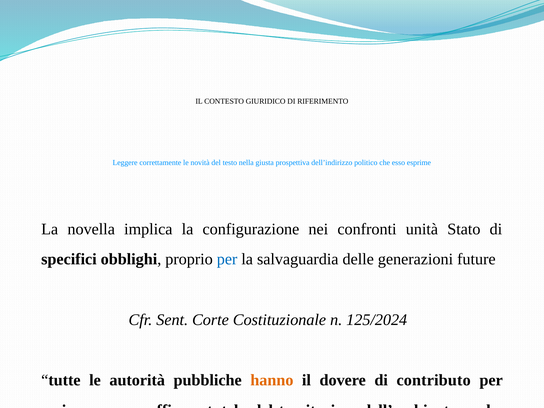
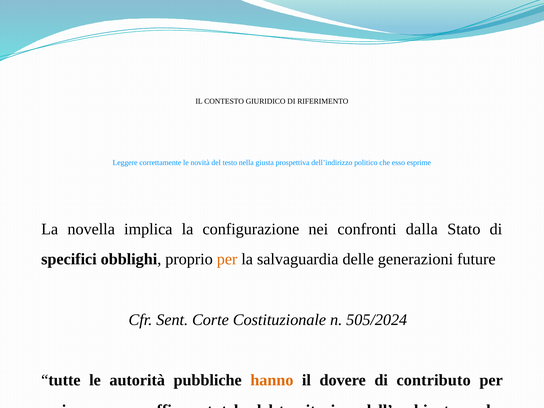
unità: unità -> dalla (422, 229)
per colour: blue -> orange (227, 259)
125/2024: 125/2024 -> 505/2024 (377, 320)
